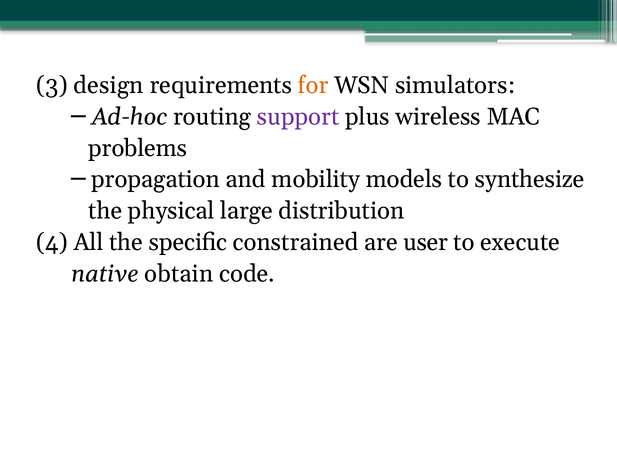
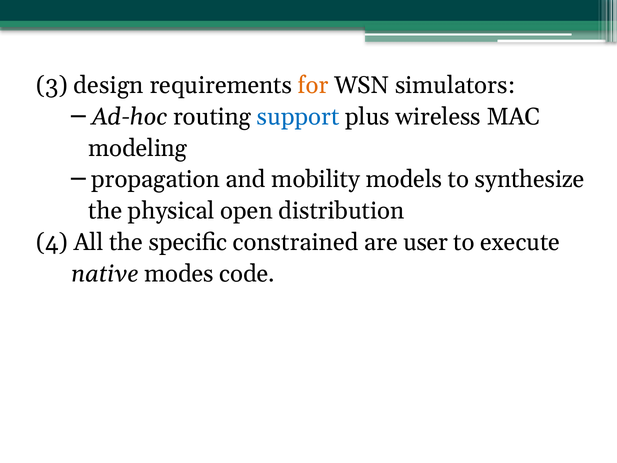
support colour: purple -> blue (298, 117)
problems: problems -> modeling (138, 148)
large: large -> open (247, 211)
obtain: obtain -> modes (179, 274)
